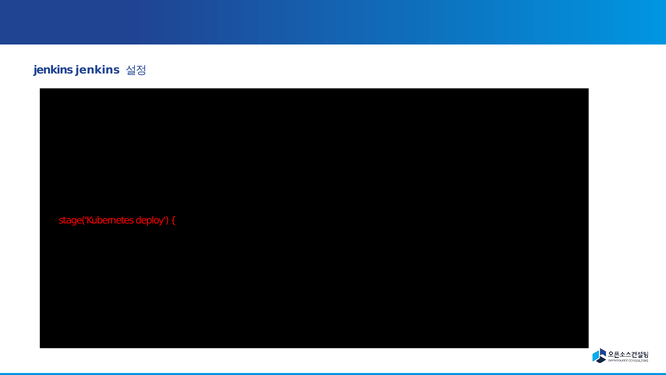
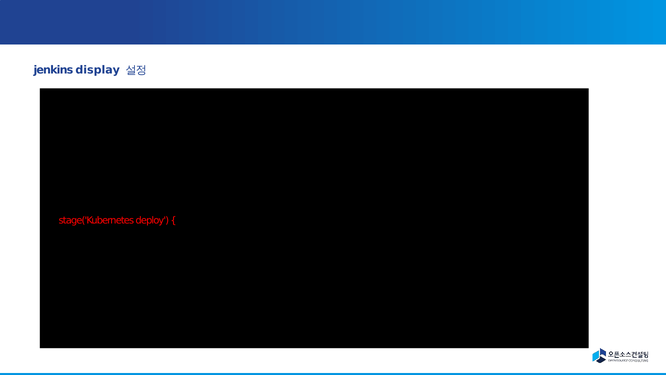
jenkins jenkins: jenkins -> display (98, 70)
